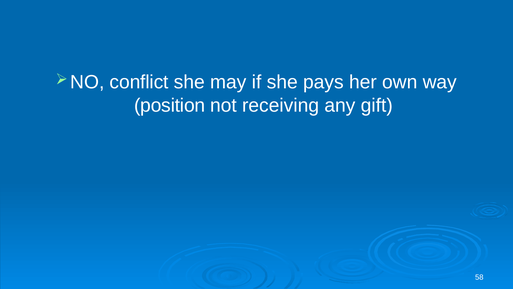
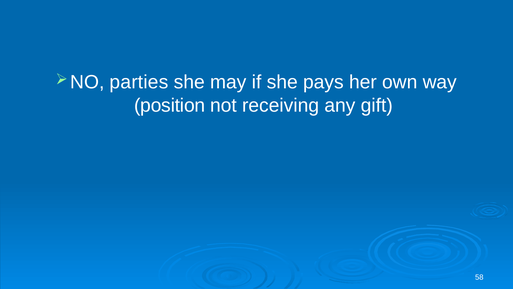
conflict: conflict -> parties (139, 82)
